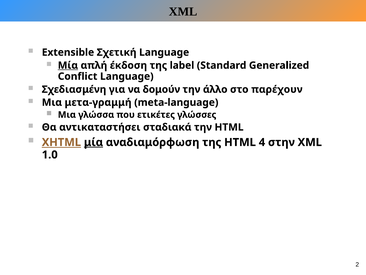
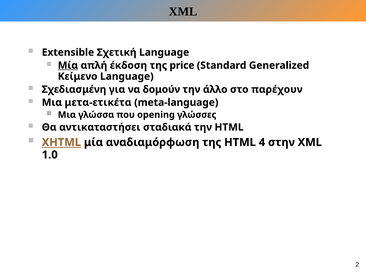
label: label -> price (182, 65)
Conflict: Conflict -> Κείμενο (78, 76)
μετα-γραμμή: μετα-γραμμή -> μετα-ετικέτα (98, 102)
ετικέτες: ετικέτες -> opening (156, 115)
μία underline: present -> none (93, 142)
